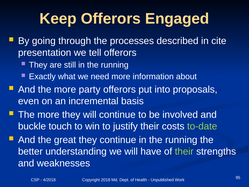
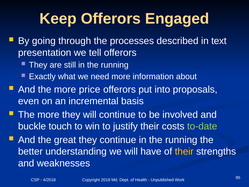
cite: cite -> text (219, 41)
party: party -> price (90, 89)
their colour: light green -> yellow (184, 151)
